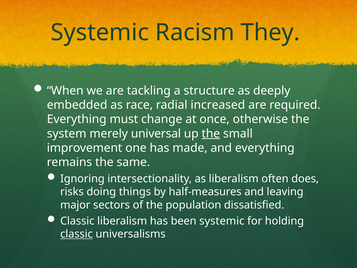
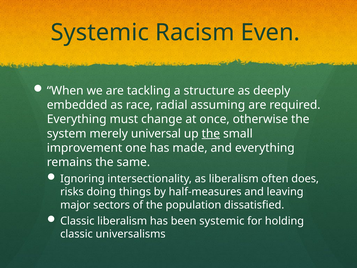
They: They -> Even (270, 32)
increased: increased -> assuming (218, 105)
classic underline: present -> none (77, 234)
